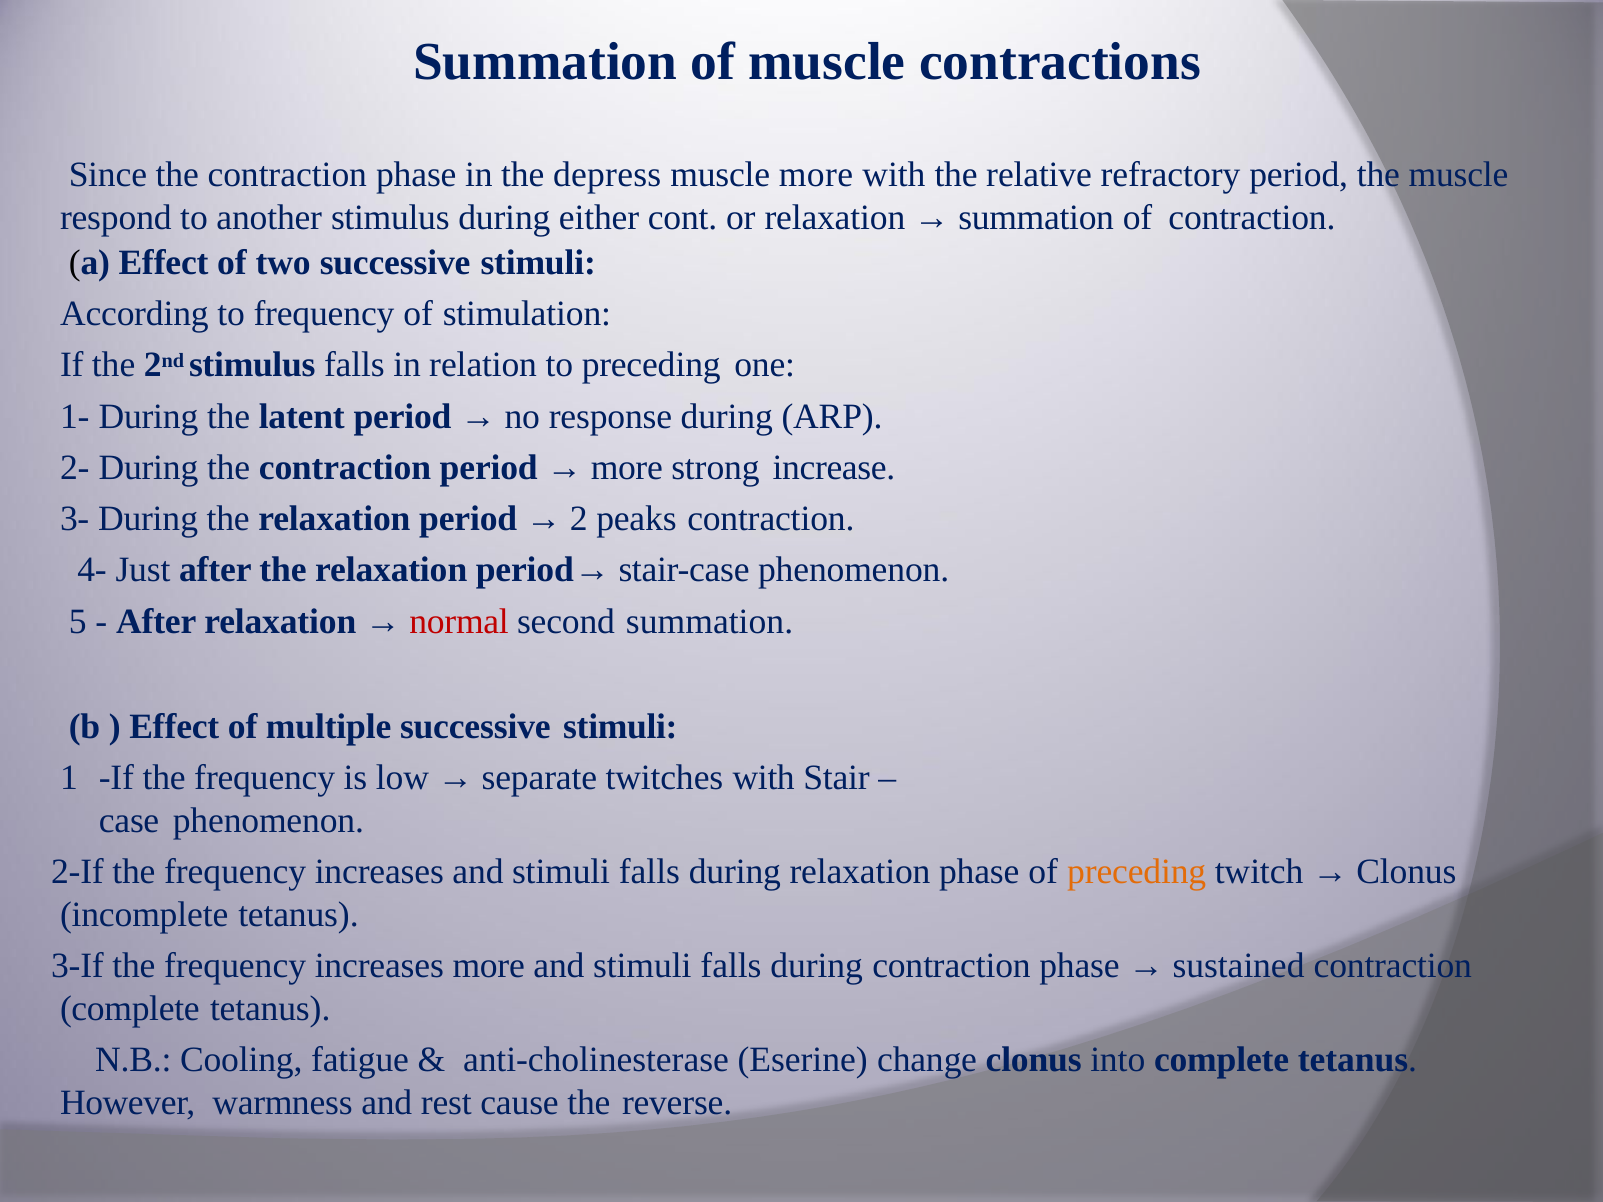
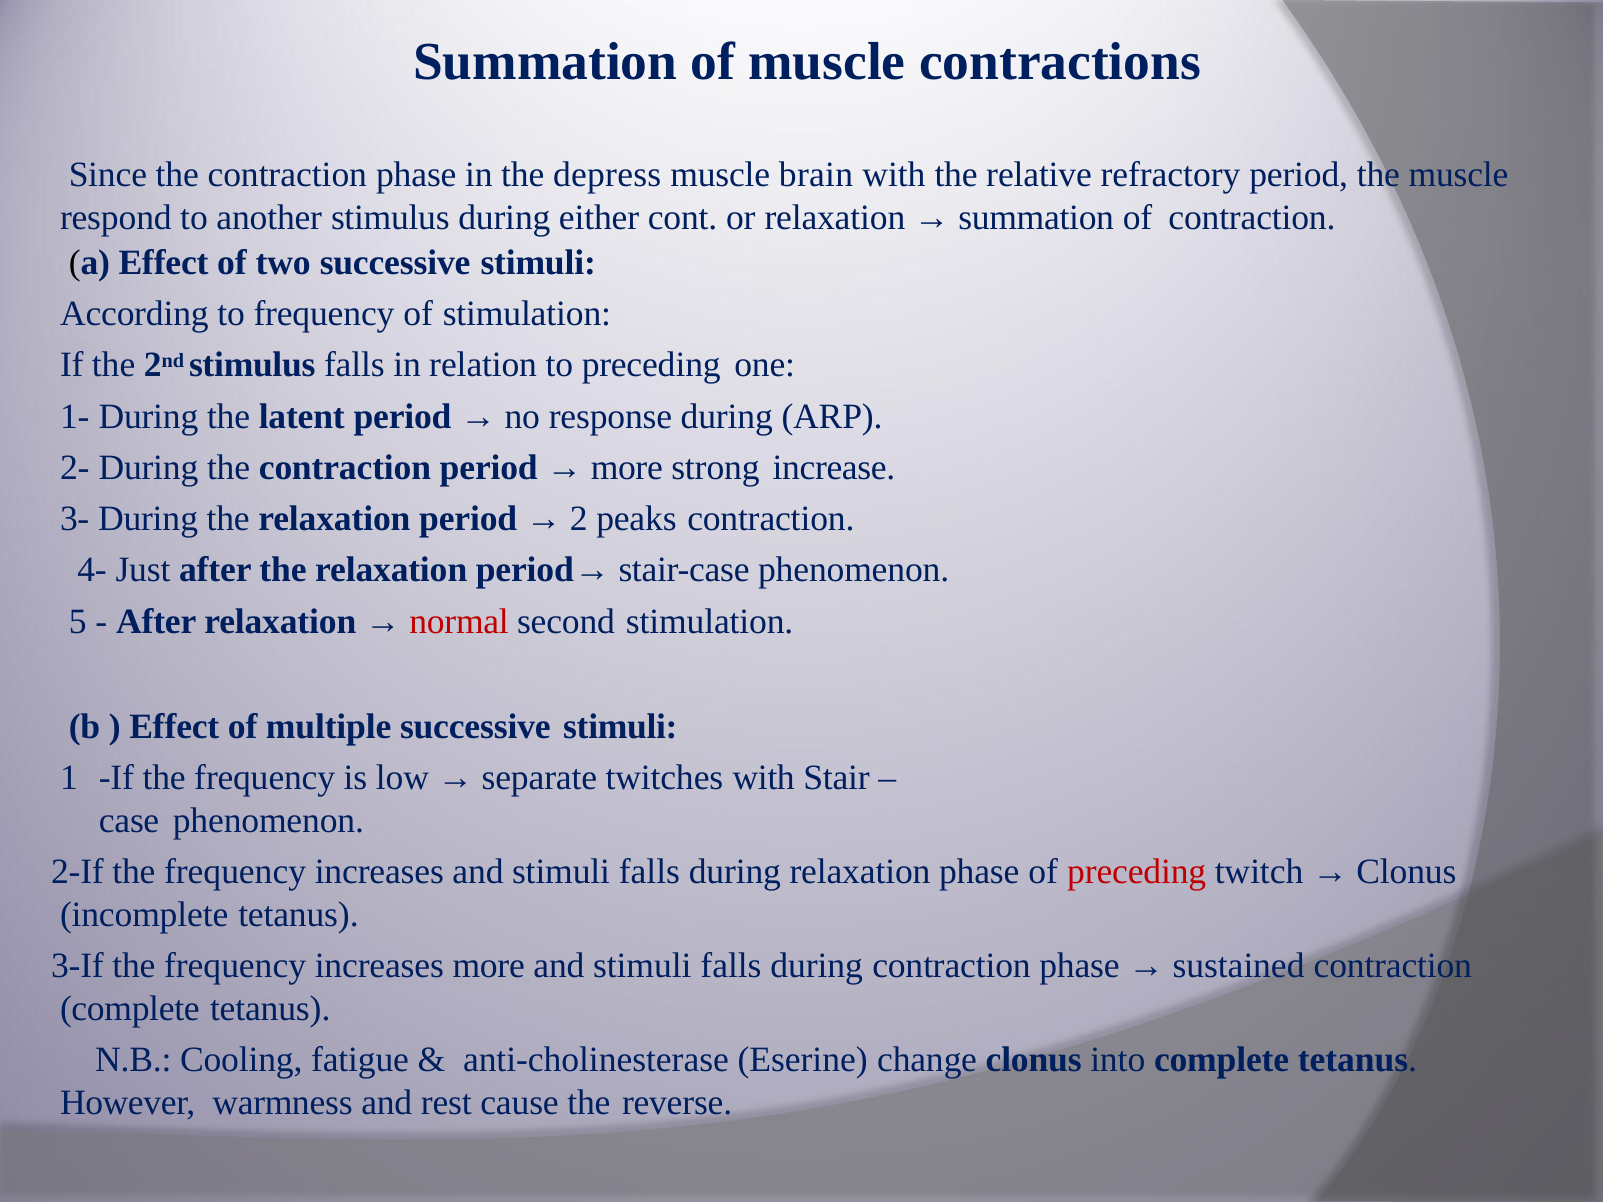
muscle more: more -> brain (816, 175)
second summation: summation -> stimulation (710, 621)
preceding colour: orange -> red (1137, 872)
